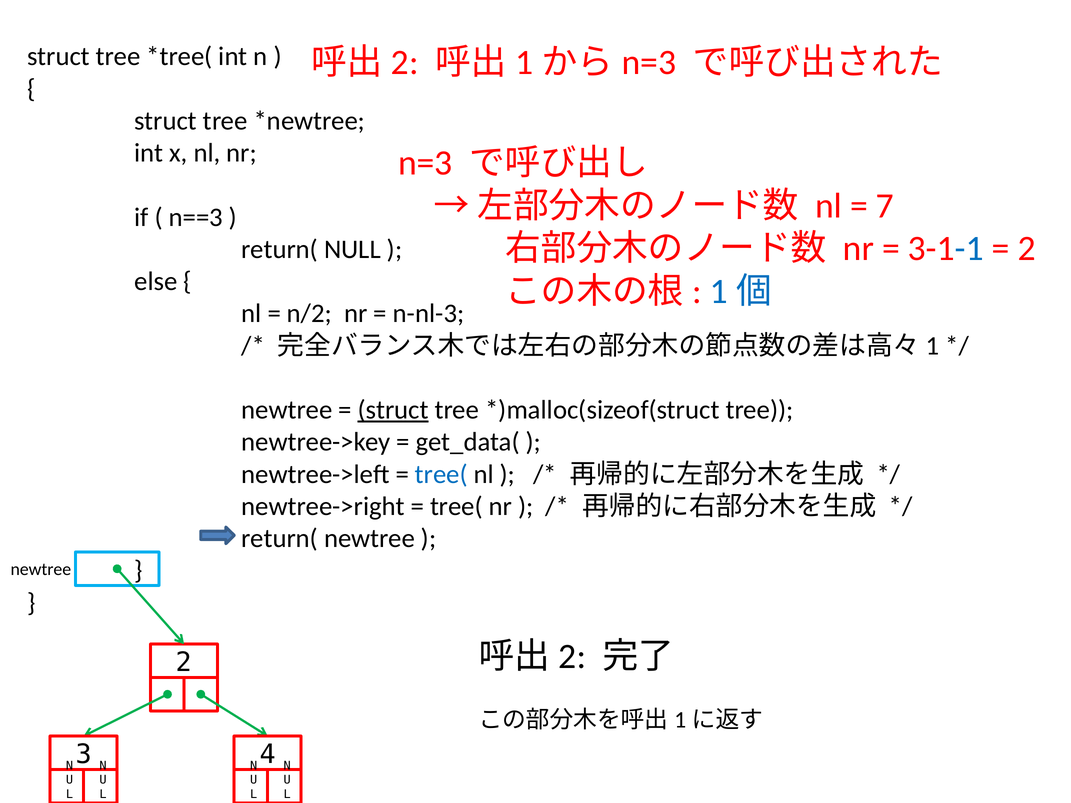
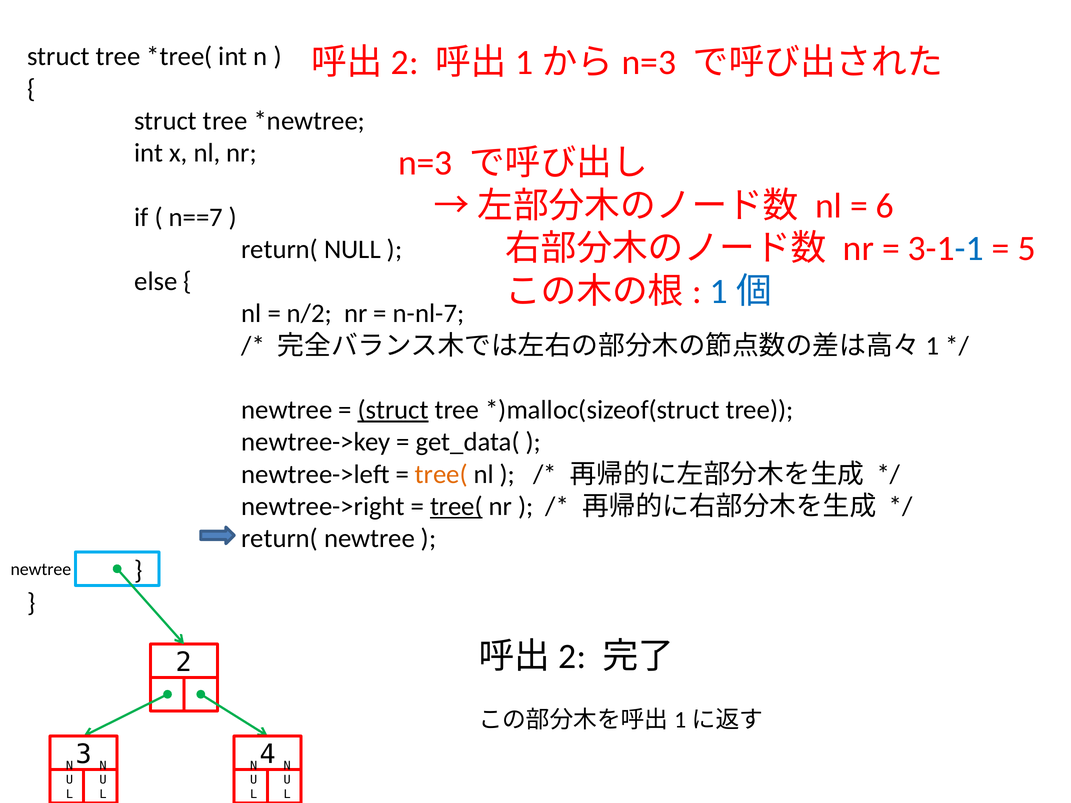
7: 7 -> 6 (885, 206)
n==3: n==3 -> n==7 (196, 217)
2: 2 -> 5 (1027, 249)
n-nl-3: n-nl-3 -> n-nl-7 (429, 314)
tree( colour: blue -> orange (441, 474)
tree( underline: none -> present (456, 506)
